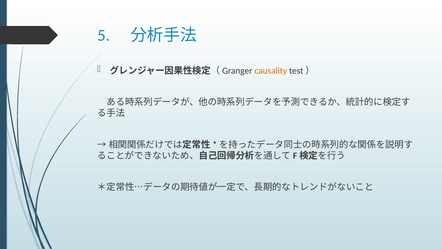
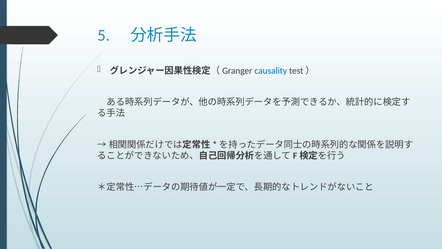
causality colour: orange -> blue (271, 71)
